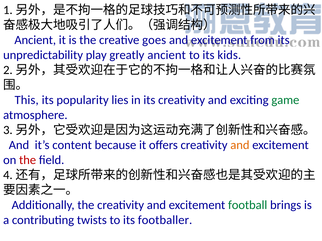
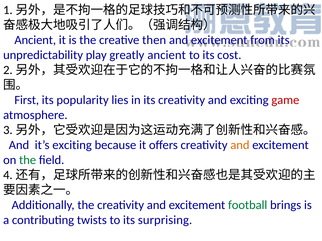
goes: goes -> then (154, 40)
kids: kids -> cost (229, 55)
This: This -> First (27, 100)
game colour: green -> red (285, 100)
it’s content: content -> exciting (72, 145)
the colour: red -> green (28, 160)
footballer: footballer -> surprising (165, 220)
